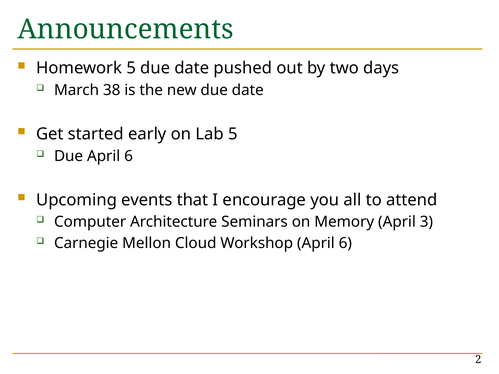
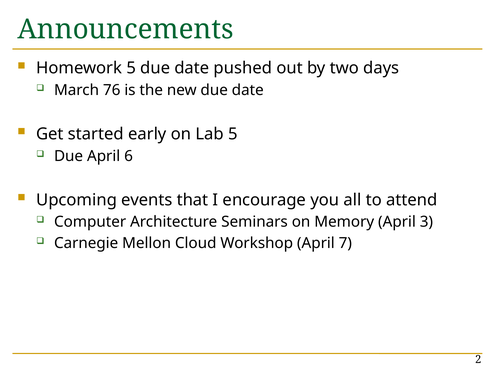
38: 38 -> 76 (112, 90)
Workshop April 6: 6 -> 7 (345, 243)
